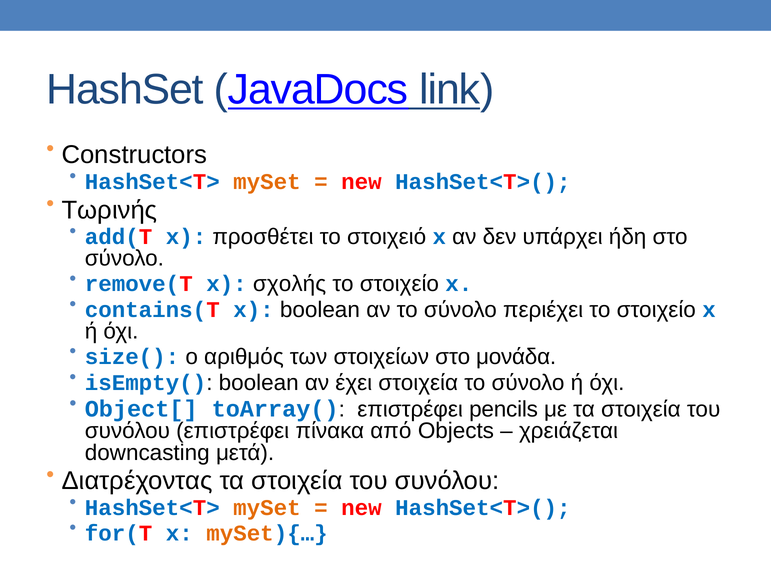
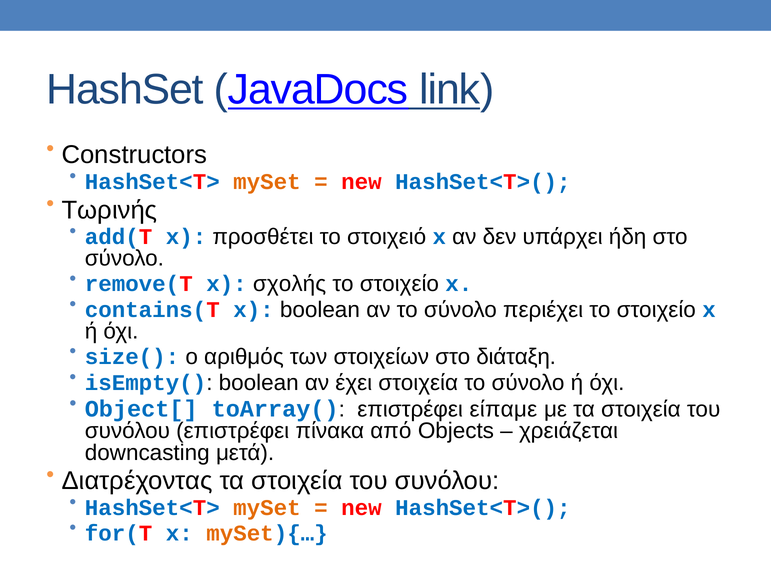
μονάδα: μονάδα -> διάταξη (516, 357)
pencils: pencils -> είπαμε (503, 410)
